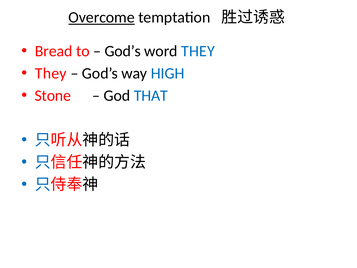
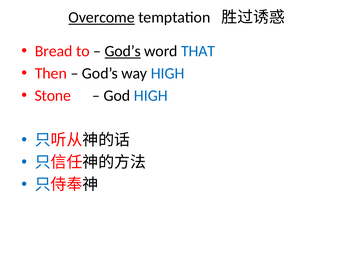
God’s underline: none -> present (123, 51)
word THEY: THEY -> THAT (198, 51)
They: They -> Then (51, 73)
God THAT: THAT -> HIGH (151, 96)
